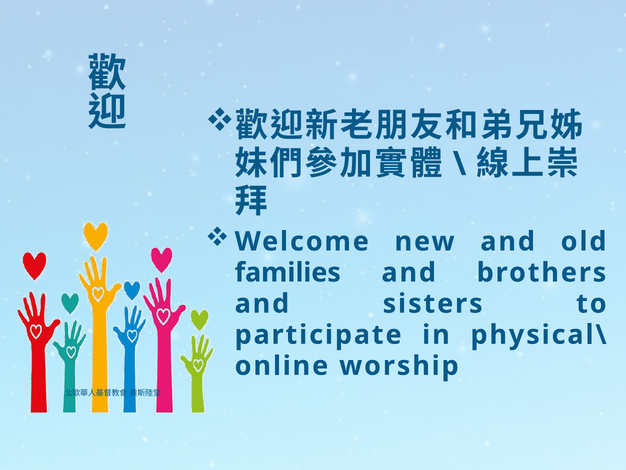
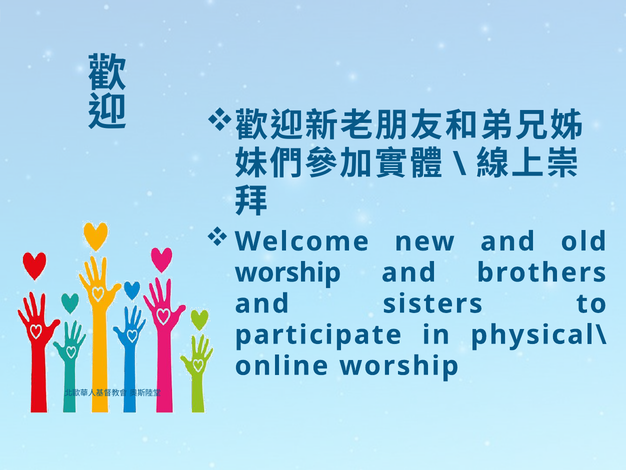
families: families -> worship (288, 272)
